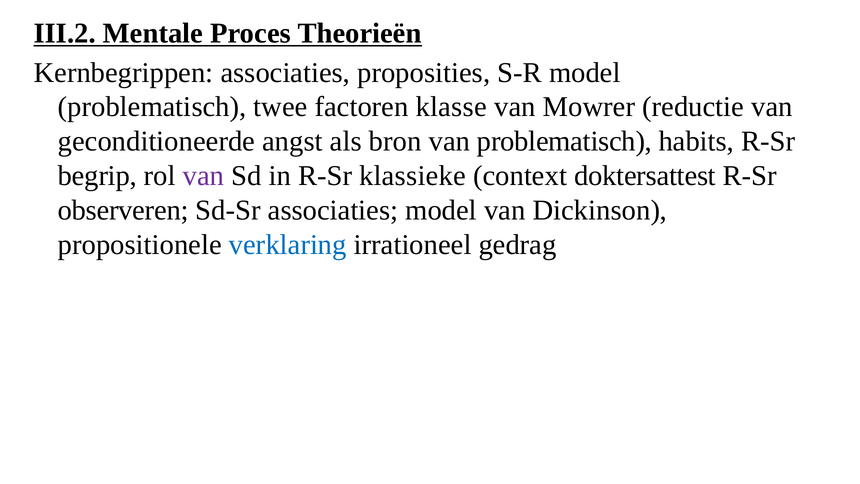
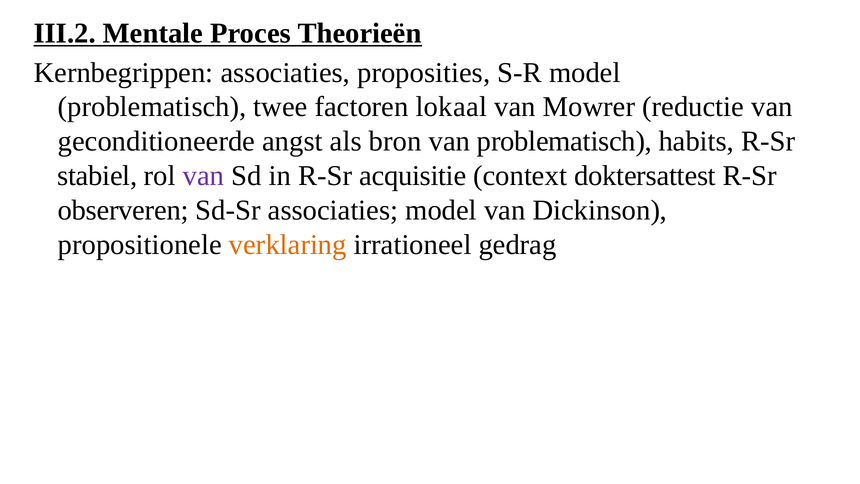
klasse: klasse -> lokaal (451, 107)
begrip: begrip -> stabiel (97, 176)
klassieke: klassieke -> acquisitie (413, 176)
verklaring colour: blue -> orange (288, 245)
